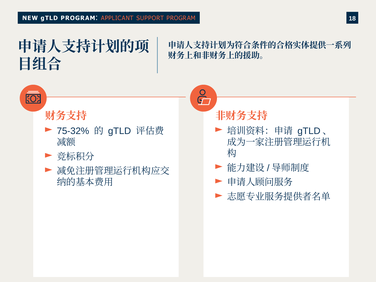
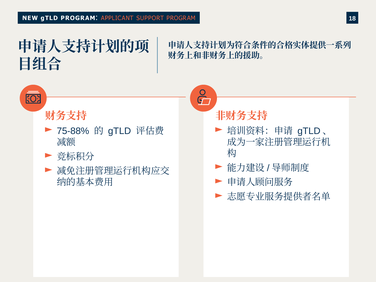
75-32%: 75-32% -> 75-88% (73, 131)
